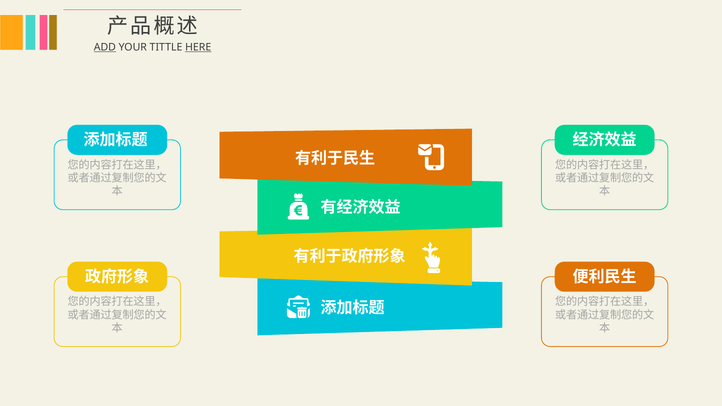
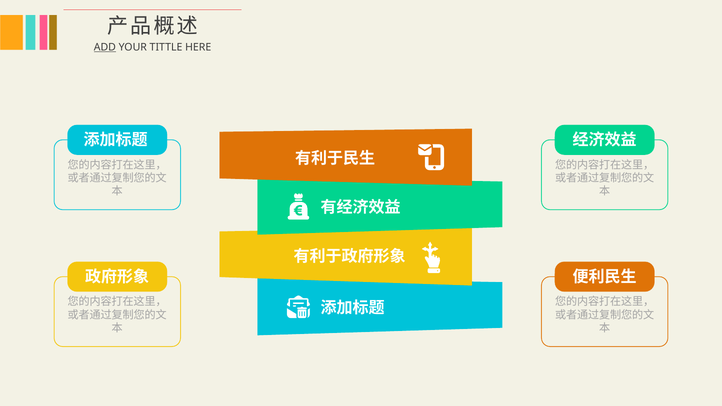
HERE underline: present -> none (198, 47)
